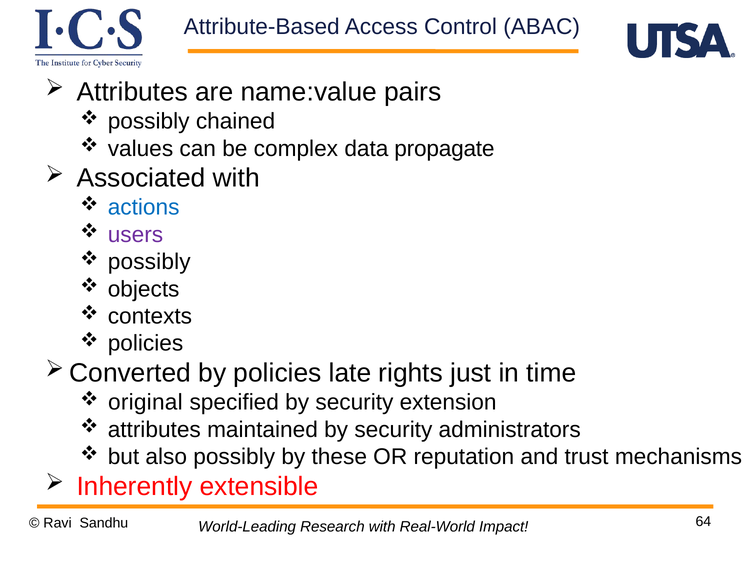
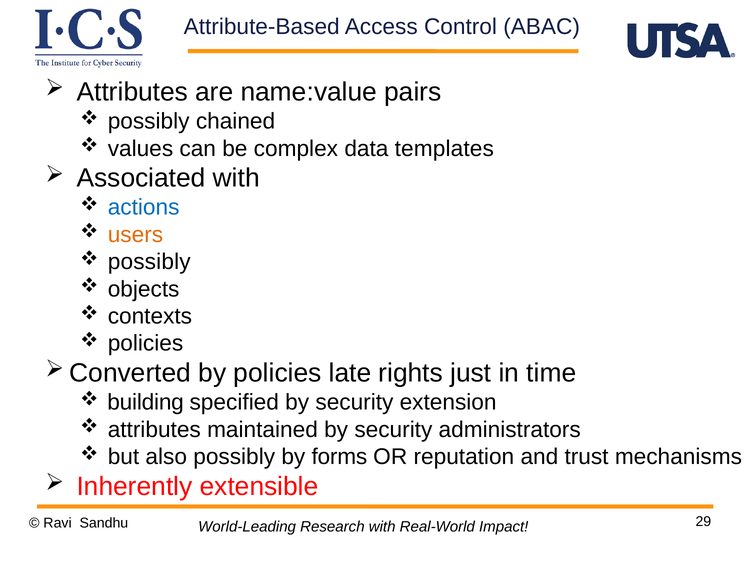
propagate: propagate -> templates (444, 148)
users colour: purple -> orange (135, 235)
original: original -> building (146, 402)
these: these -> forms (339, 456)
64: 64 -> 29 (703, 521)
